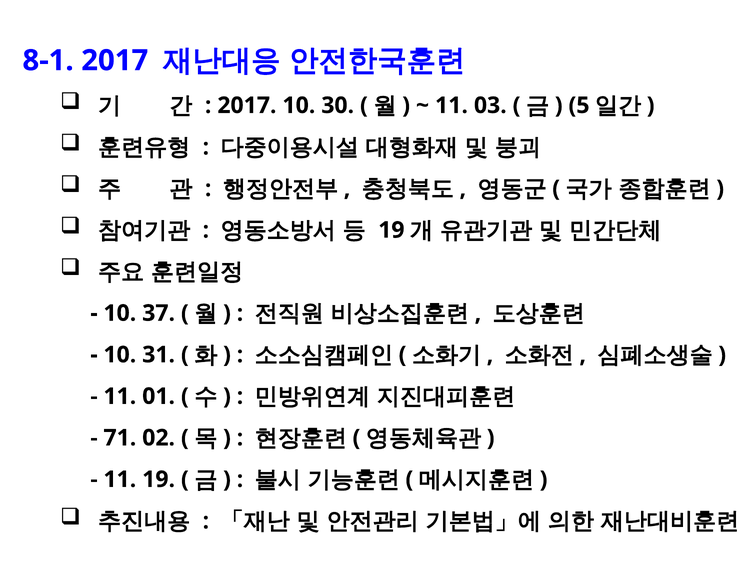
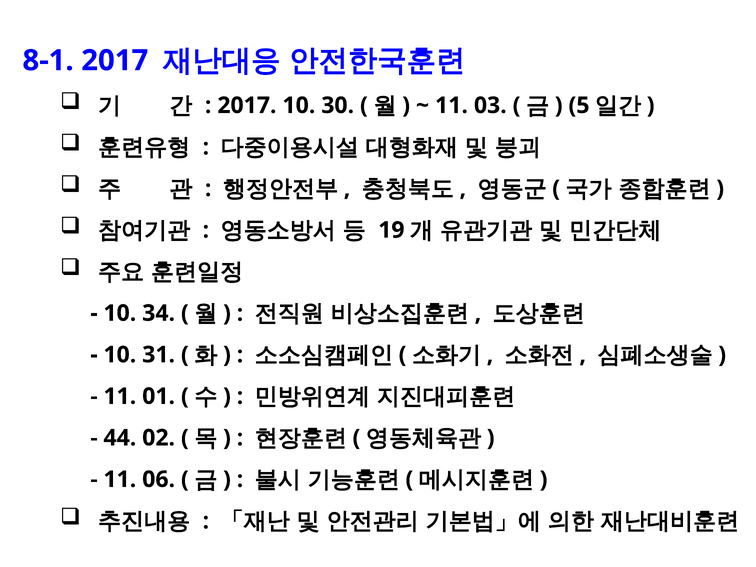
37: 37 -> 34 (159, 313)
71: 71 -> 44 (120, 438)
11 19: 19 -> 06 (159, 479)
